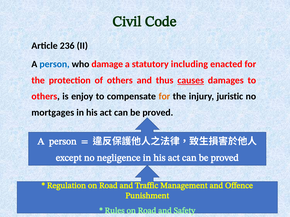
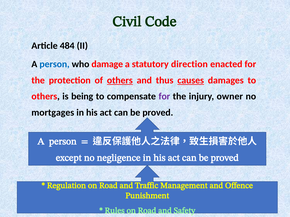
236: 236 -> 484 (67, 46)
including: including -> direction (189, 64)
others underline: none -> present (120, 80)
enjoy: enjoy -> being (82, 97)
for colour: orange -> purple (164, 97)
juristic: juristic -> owner (230, 97)
